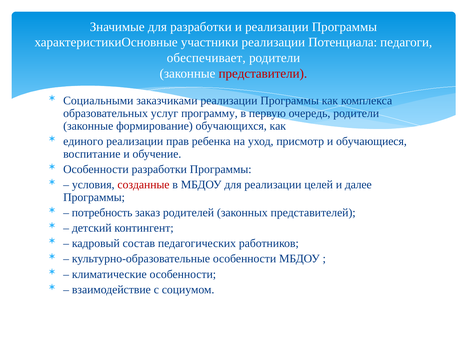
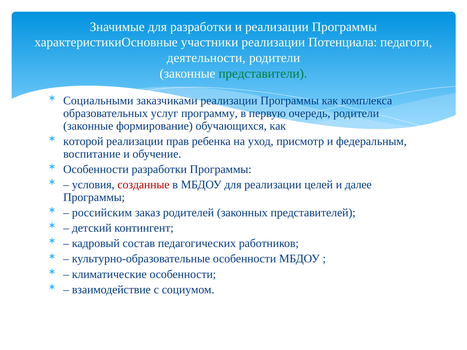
обеспечивает: обеспечивает -> деятельности (206, 58)
представители colour: red -> green (263, 74)
единого: единого -> которой (83, 141)
обучающиеся: обучающиеся -> федеральным (371, 141)
потребность: потребность -> российским (102, 213)
